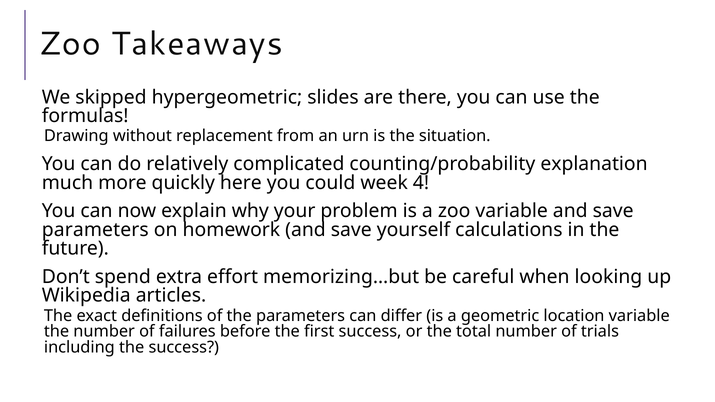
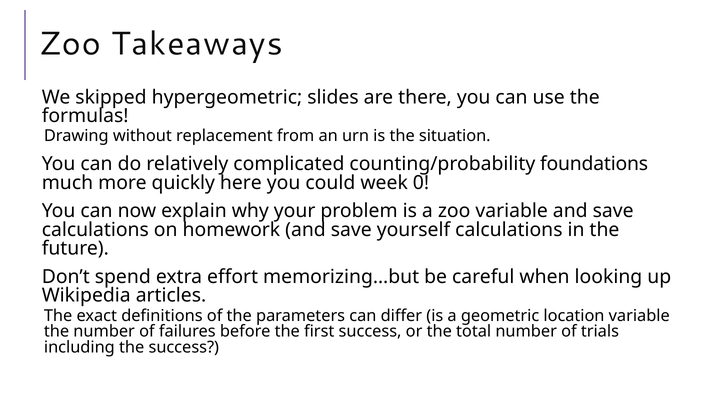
explanation: explanation -> foundations (594, 164)
4: 4 -> 0 (421, 183)
parameters: parameters -> calculations (95, 230)
